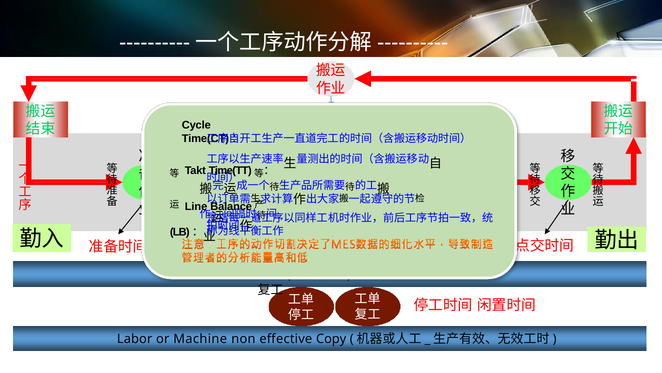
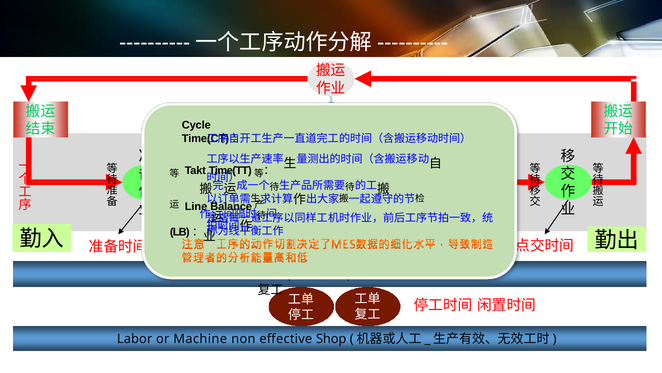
Copy: Copy -> Shop (331, 339)
